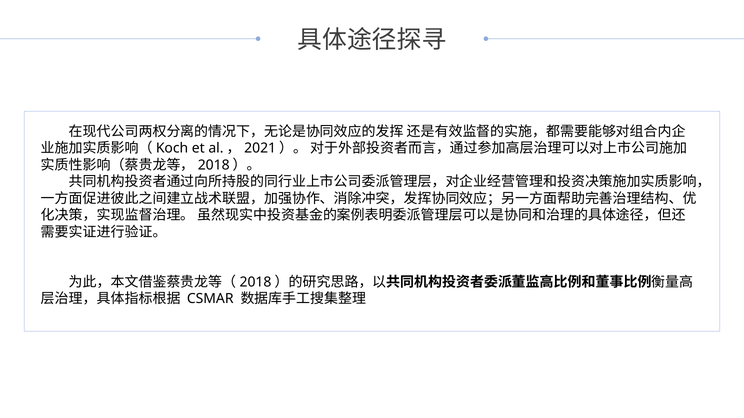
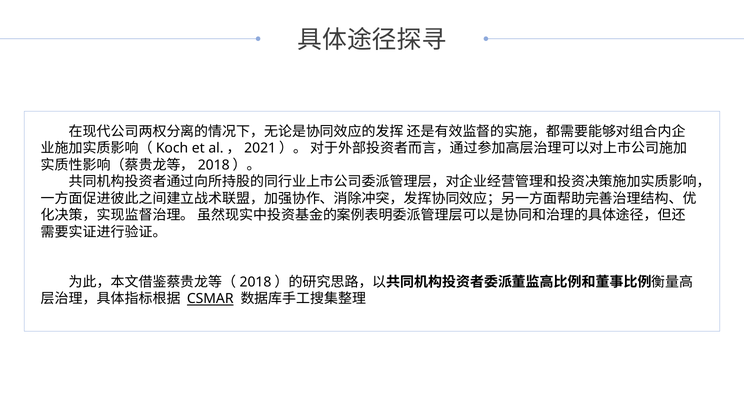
CSMAR underline: none -> present (210, 299)
